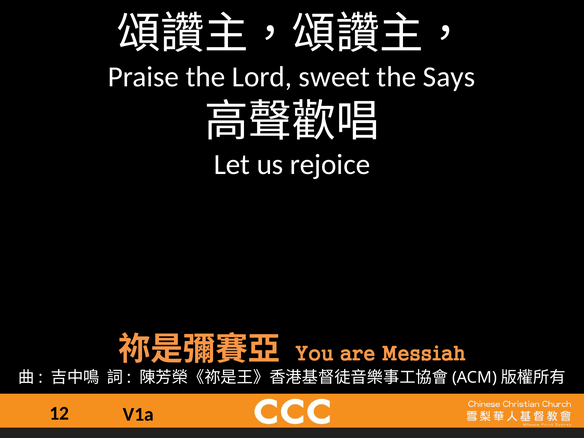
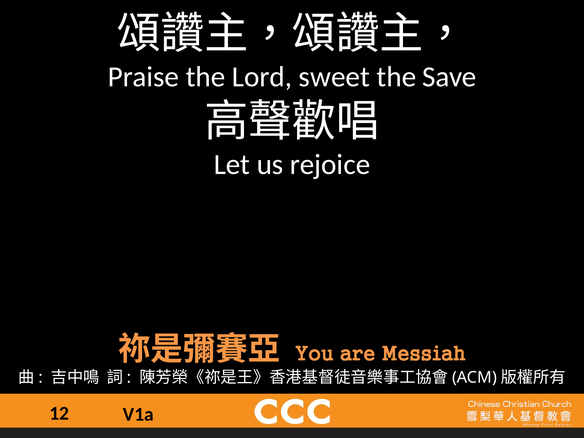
Says: Says -> Save (449, 77)
